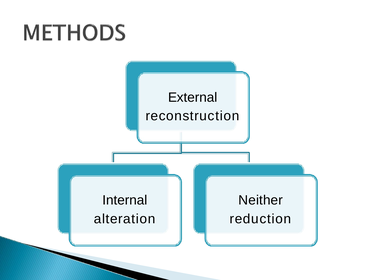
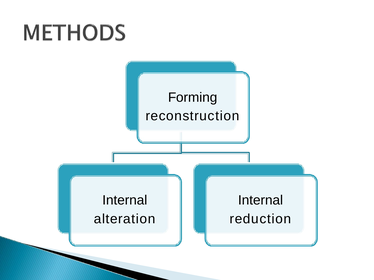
External: External -> Forming (193, 98)
Neither: Neither -> Internal (261, 201)
